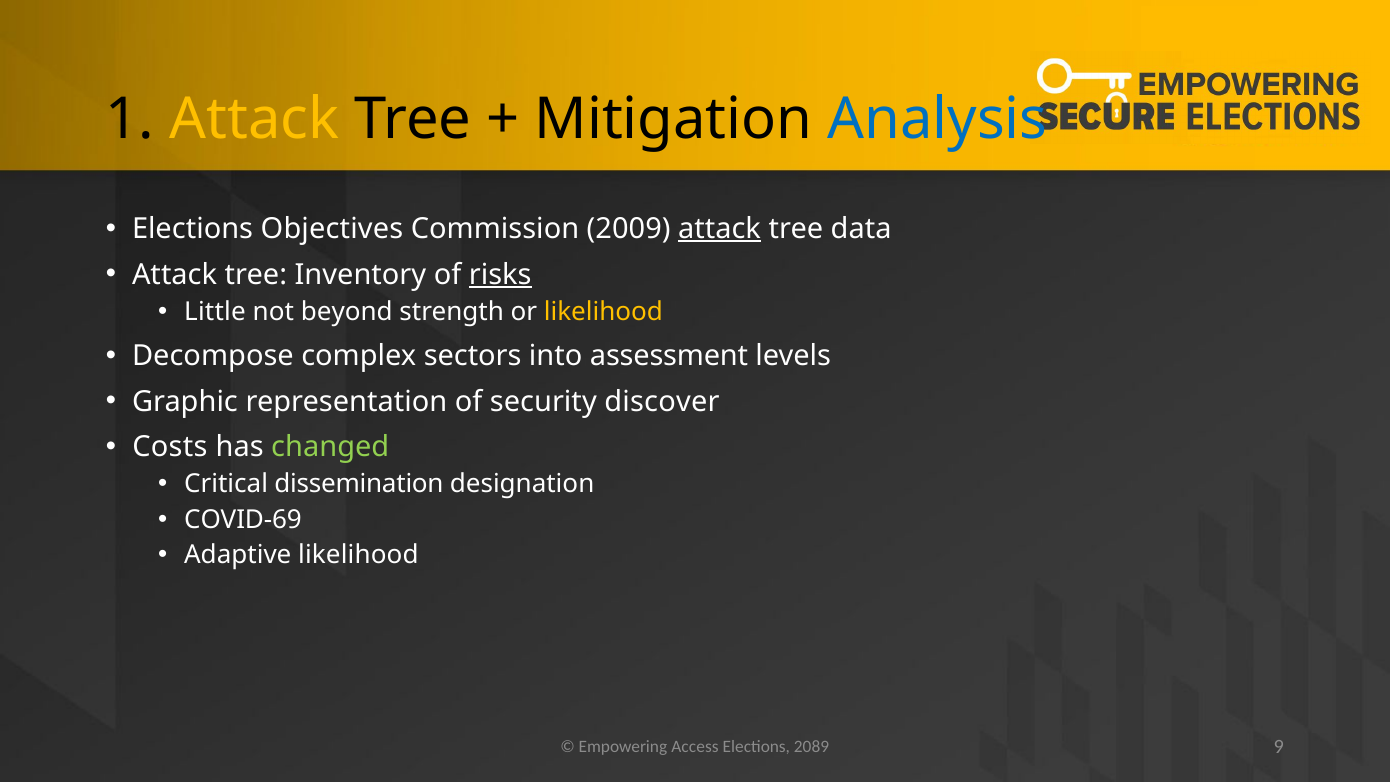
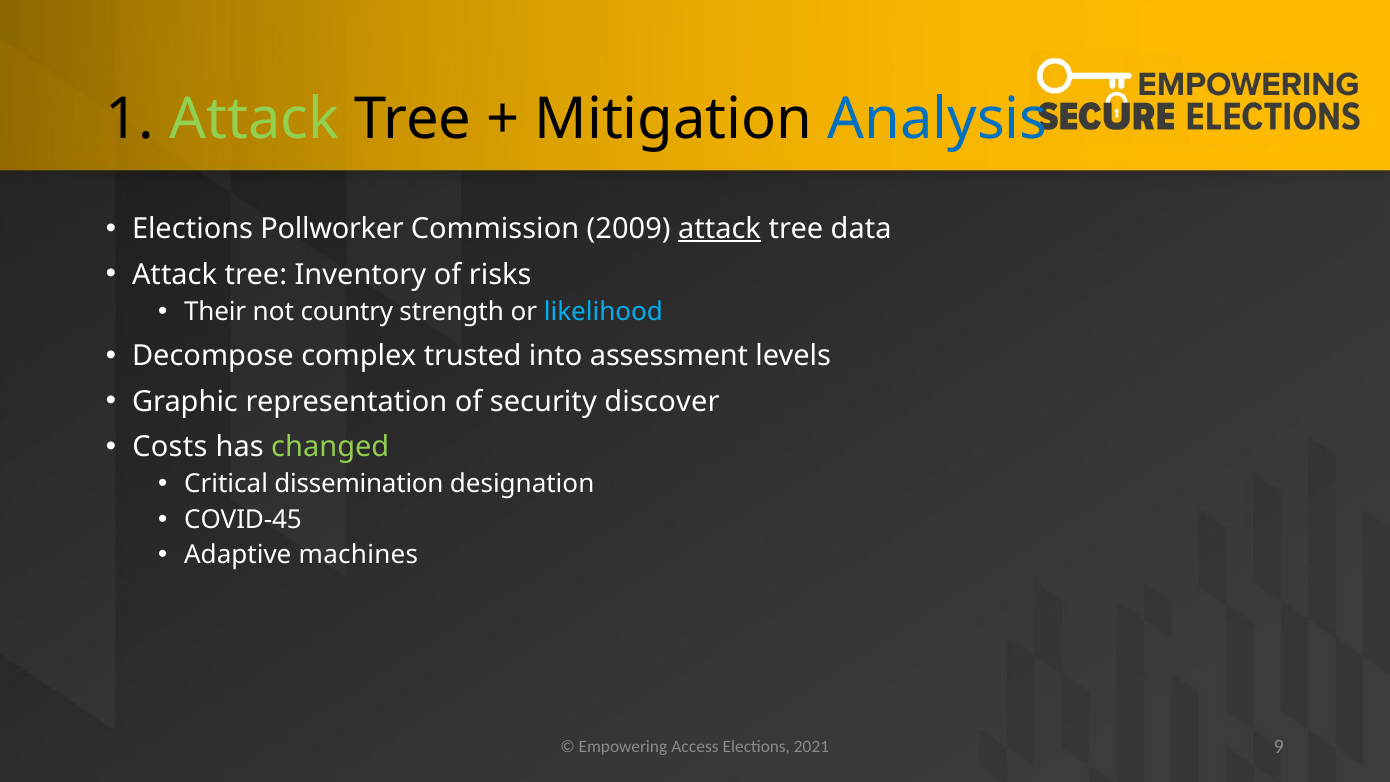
Attack colour: yellow -> light green (254, 120)
Objectives: Objectives -> Pollworker (332, 229)
risks underline: present -> none (500, 275)
Little: Little -> Their (215, 312)
beyond: beyond -> country (347, 312)
likelihood colour: yellow -> light blue (603, 312)
sectors: sectors -> trusted (473, 356)
COVID-69: COVID-69 -> COVID-45 (243, 520)
Adaptive likelihood: likelihood -> machines (358, 555)
2089: 2089 -> 2021 (812, 747)
